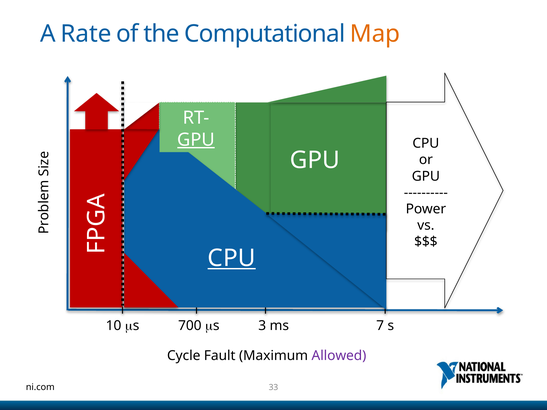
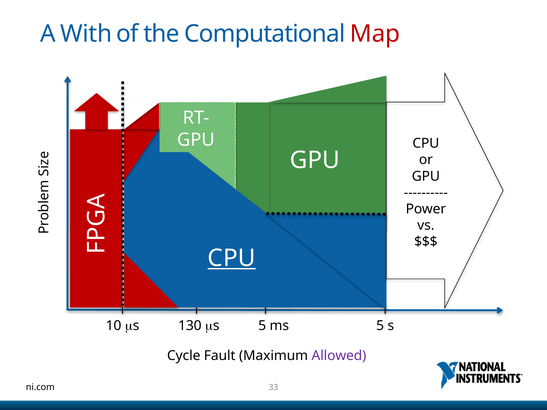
Rate: Rate -> With (86, 34)
Map colour: orange -> red (375, 34)
GPU underline: present -> none (196, 140)
700: 700 -> 130 (190, 326)
3: 3 -> 5 (262, 326)
7: 7 -> 5 (380, 326)
